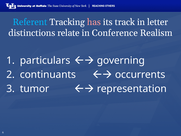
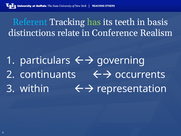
has colour: pink -> light green (94, 22)
track: track -> teeth (125, 22)
letter: letter -> basis (158, 22)
tumor: tumor -> within (35, 89)
